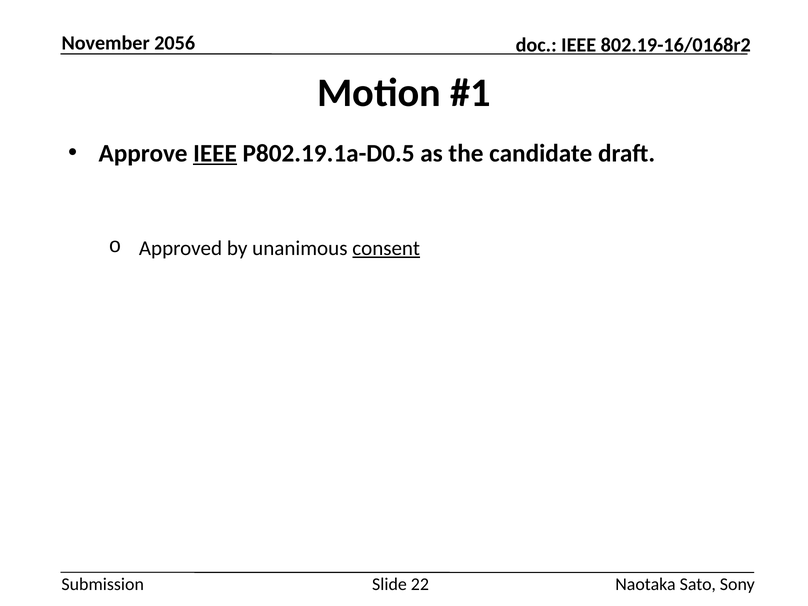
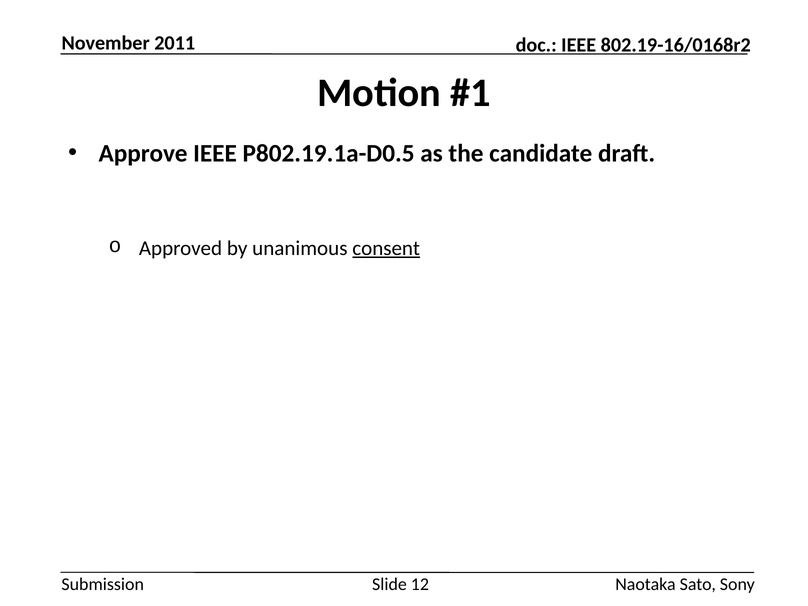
2056: 2056 -> 2011 (175, 43)
IEEE underline: present -> none (215, 153)
22: 22 -> 12 (420, 584)
